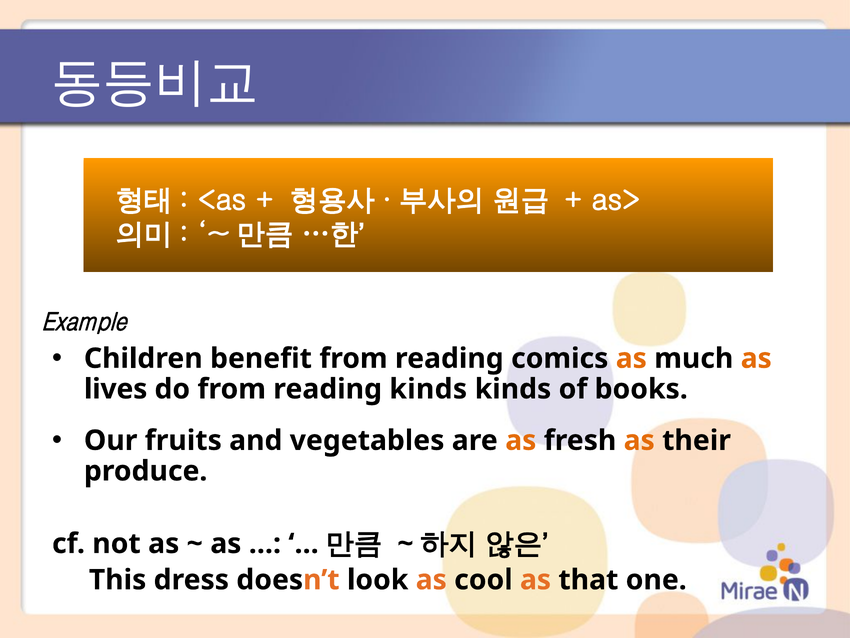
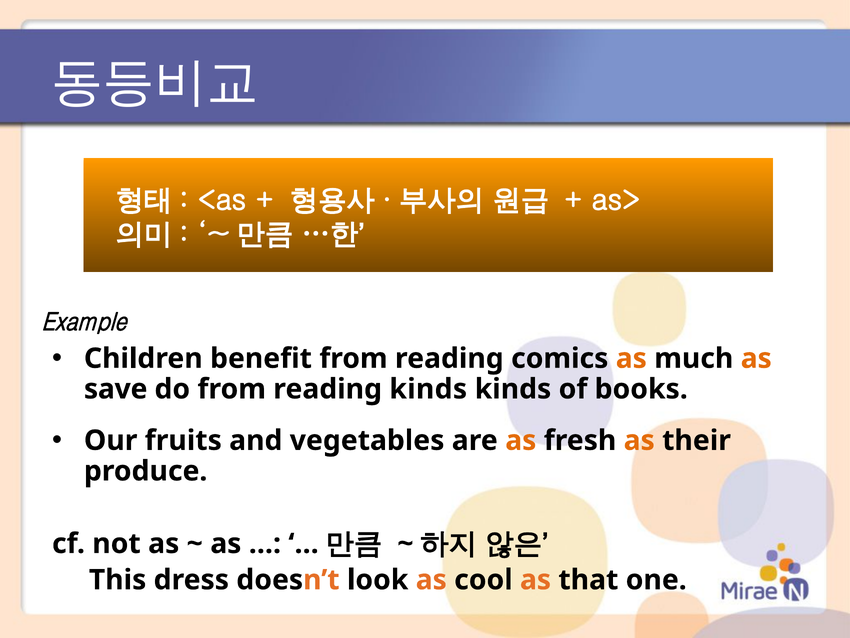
lives: lives -> save (116, 389)
